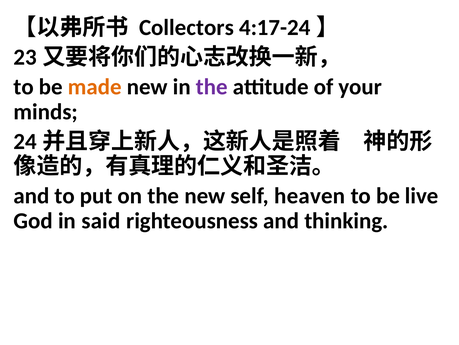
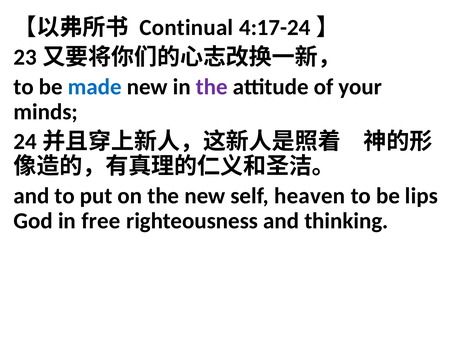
Collectors: Collectors -> Continual (186, 28)
made colour: orange -> blue (95, 87)
live: live -> lips (422, 196)
said: said -> free (101, 220)
